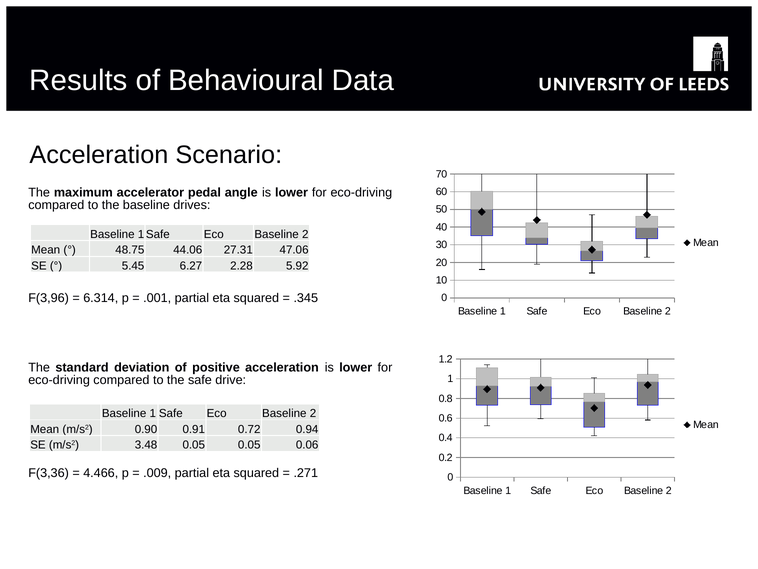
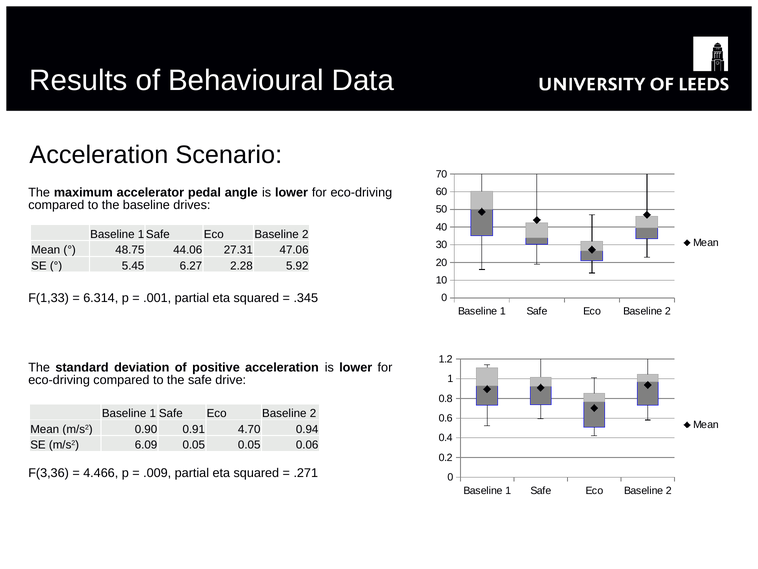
F(3,96: F(3,96 -> F(1,33 (49, 298)
0.72: 0.72 -> 4.70 (249, 429)
3.48: 3.48 -> 6.09 (146, 445)
